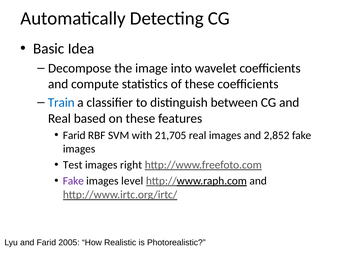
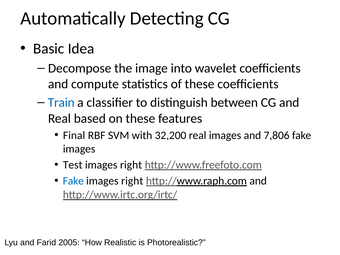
Farid: Farid -> Final (74, 135)
21,705: 21,705 -> 32,200 (171, 135)
2,852: 2,852 -> 7,806 (277, 135)
Fake colour: purple -> blue (73, 181)
level: level -> right (132, 181)
